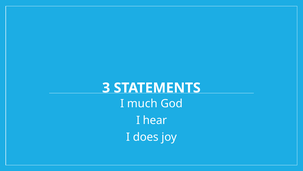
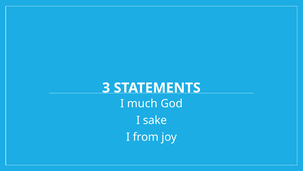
hear: hear -> sake (155, 120)
does: does -> from (146, 137)
